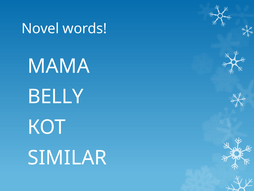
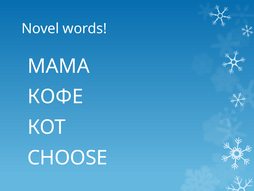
BELLY: BELLY -> КОФЕ (55, 96)
SIMILAR: SIMILAR -> CHOOSE (67, 157)
